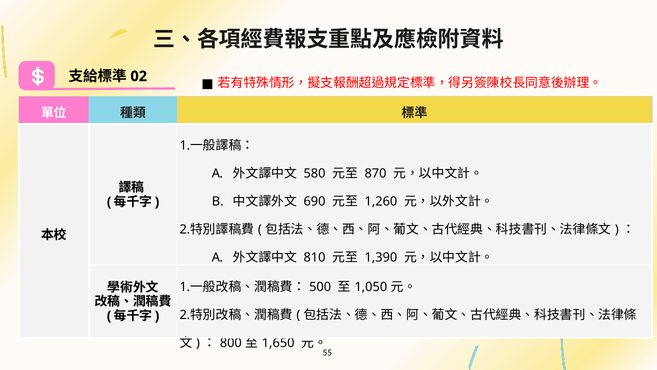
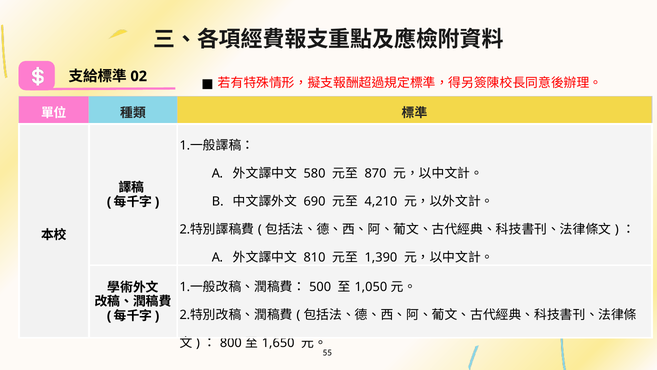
1,260: 1,260 -> 4,210 (381, 201)
